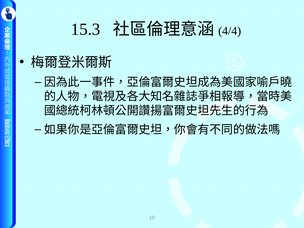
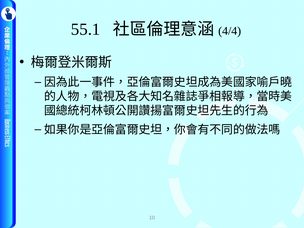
15.3: 15.3 -> 55.1 (86, 29)
